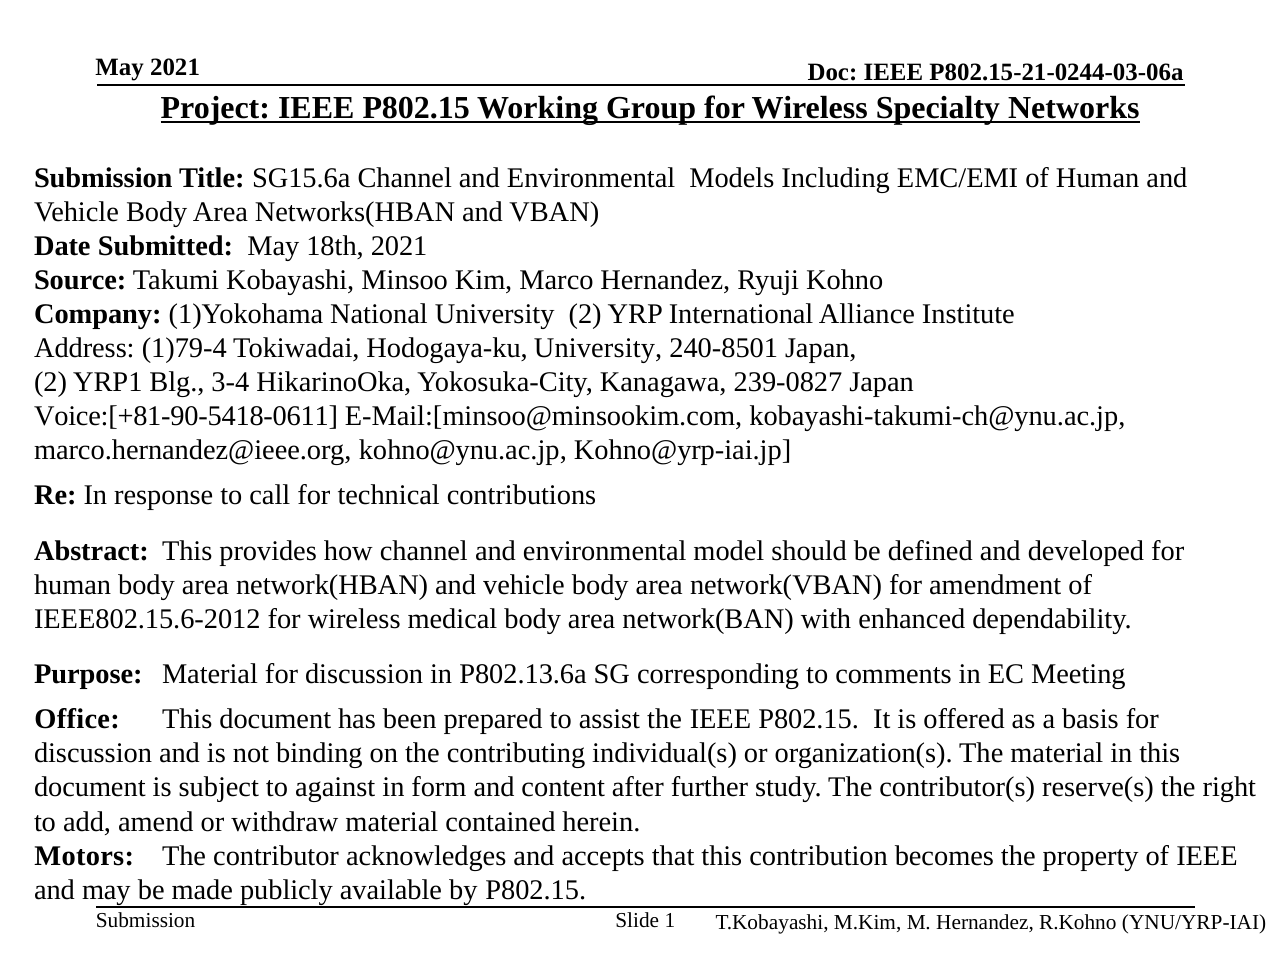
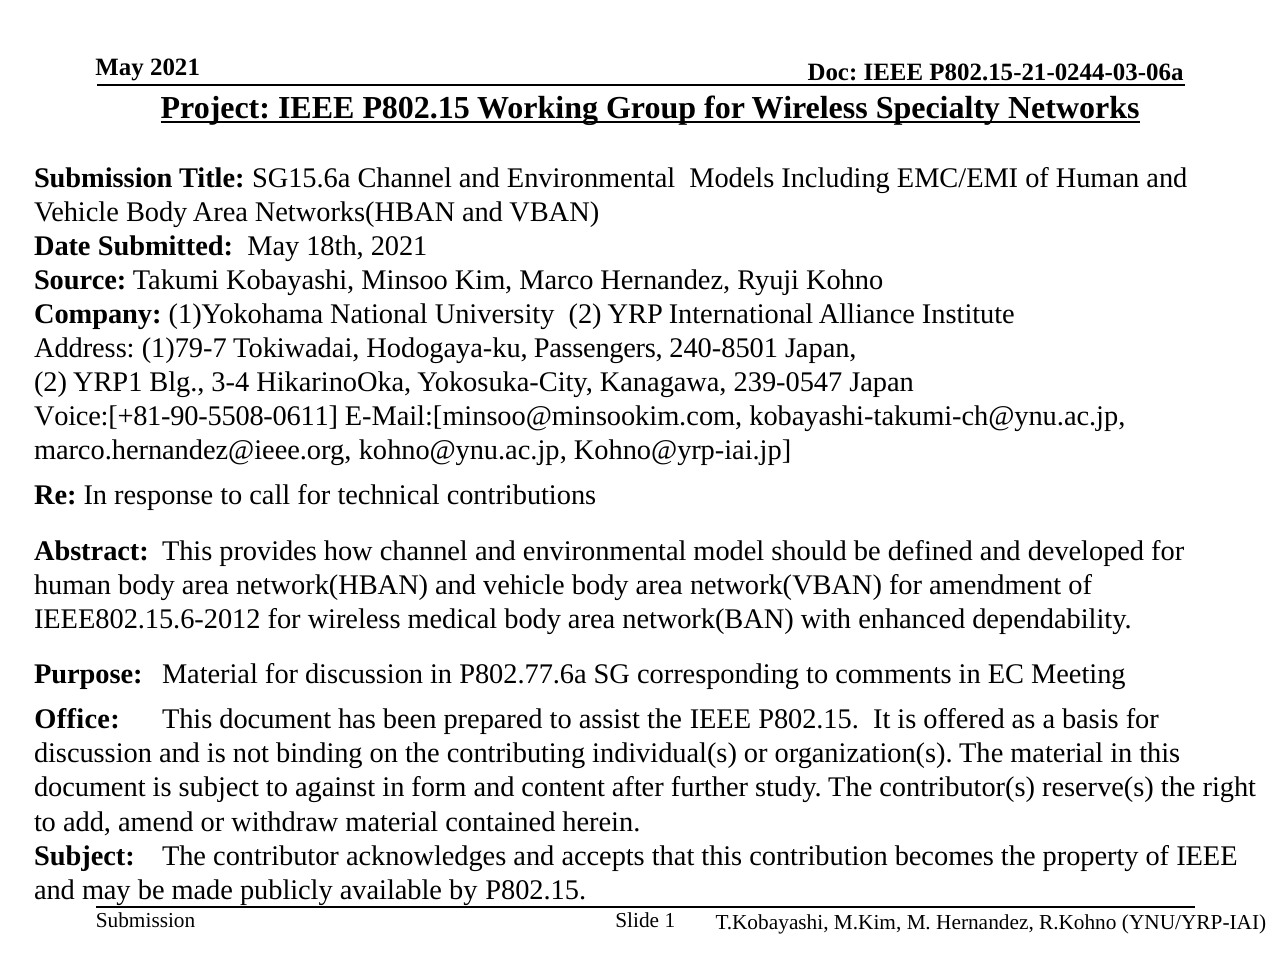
1)79-4: 1)79-4 -> 1)79-7 (184, 348)
Hodogaya-ku University: University -> Passengers (598, 348)
239-0827: 239-0827 -> 239-0547 (788, 382)
Voice:[+81-90-5418-0611: Voice:[+81-90-5418-0611 -> Voice:[+81-90-5508-0611 (186, 416)
P802.13.6a: P802.13.6a -> P802.77.6a (523, 675)
Motors: Motors -> Subject (84, 856)
